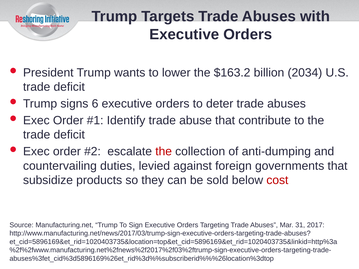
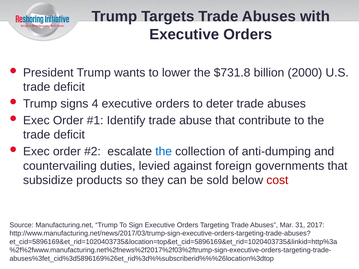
$163.2: $163.2 -> $731.8 (232, 73)
2034: 2034 -> 2000 (305, 73)
6: 6 -> 4 (95, 104)
the colour: red -> blue (164, 152)
